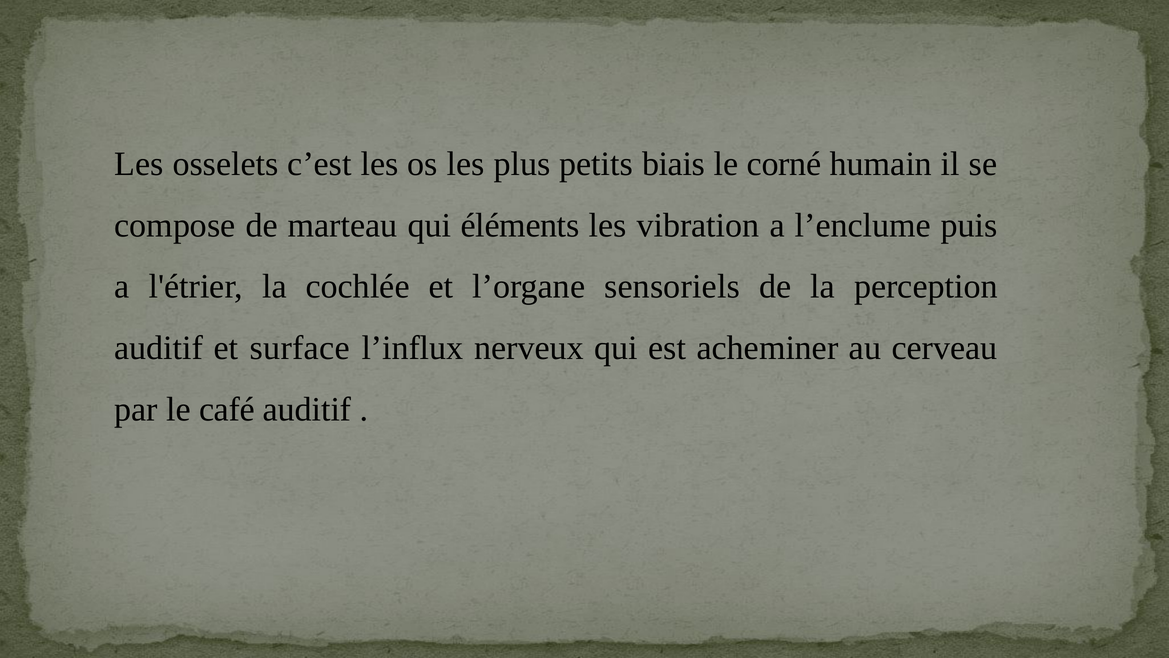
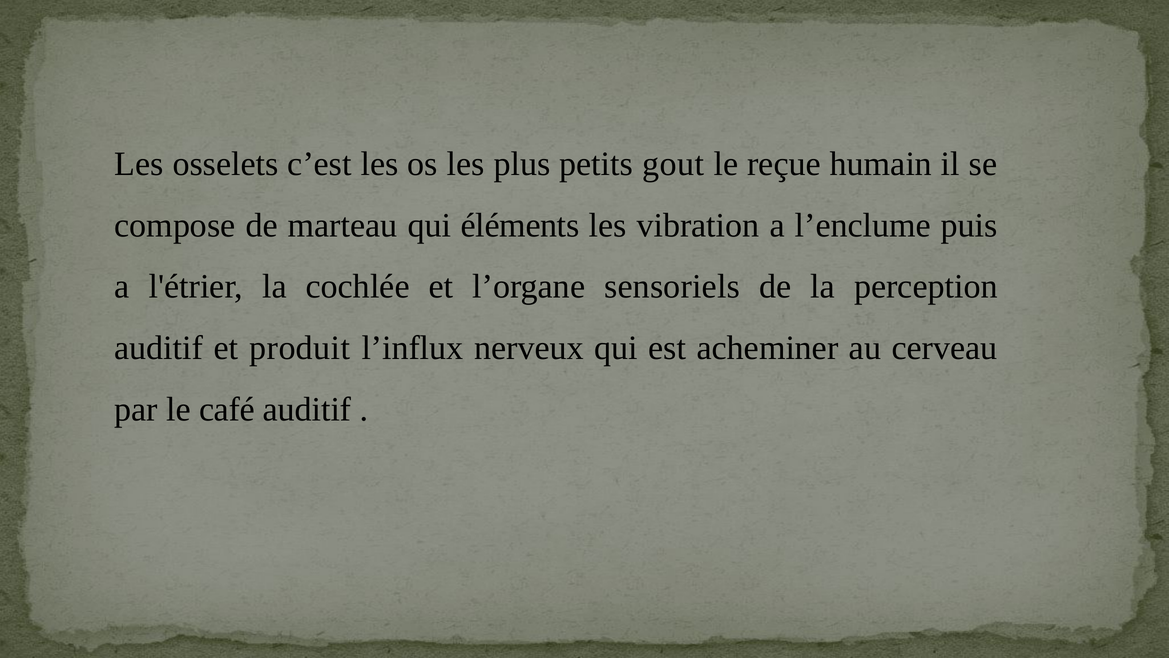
biais: biais -> gout (673, 164)
corné: corné -> reçue (784, 164)
surface: surface -> produit (300, 348)
